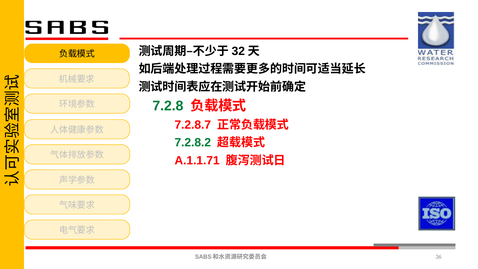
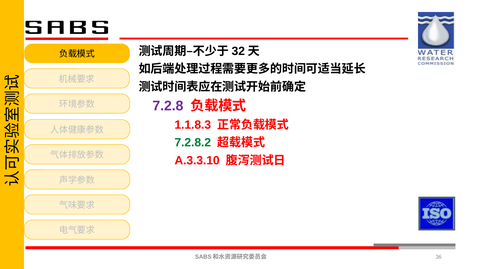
7.2.8 colour: green -> purple (168, 106)
7.2.8.7: 7.2.8.7 -> 1.1.8.3 (193, 125)
A.1.1.71: A.1.1.71 -> A.3.3.10 (197, 160)
